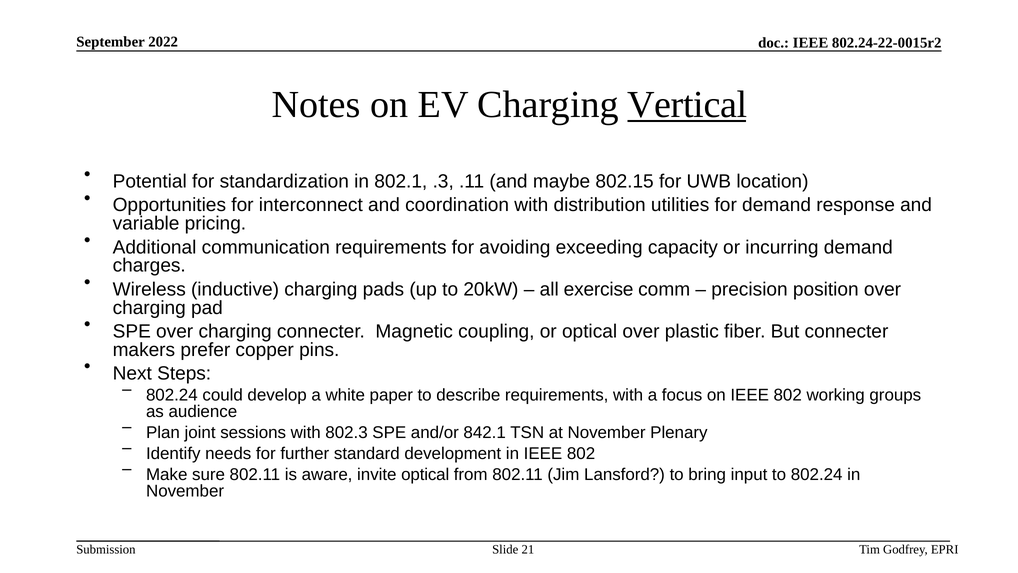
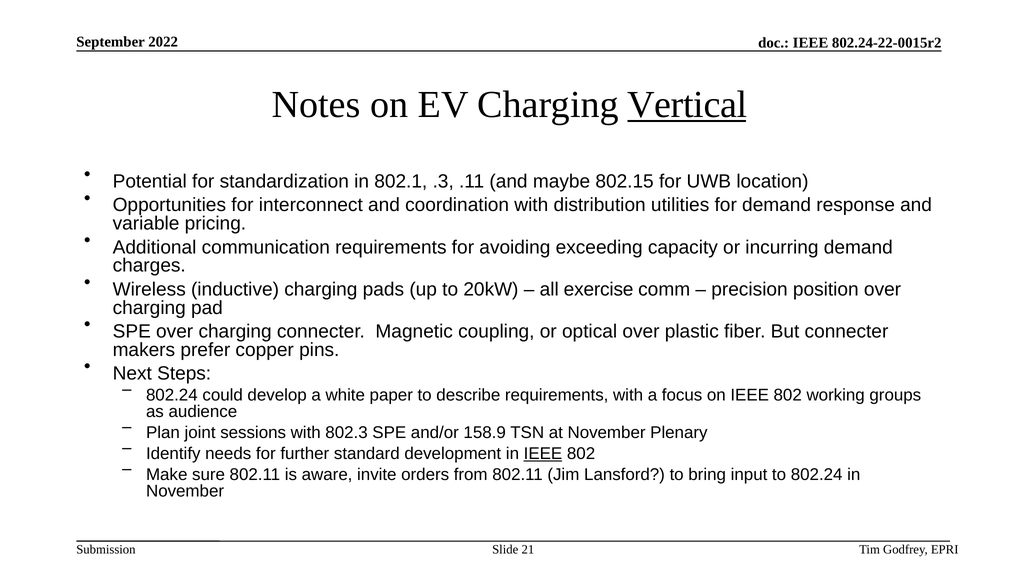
842.1: 842.1 -> 158.9 (485, 432)
IEEE underline: none -> present (543, 453)
invite optical: optical -> orders (425, 475)
